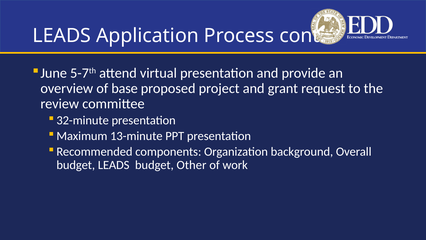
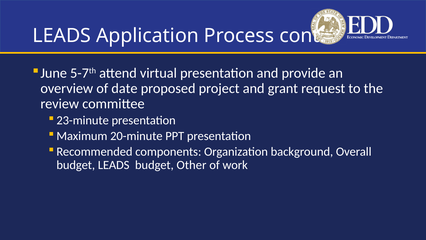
base: base -> date (124, 88)
32-minute: 32-minute -> 23-minute (83, 120)
13-minute: 13-minute -> 20-minute (136, 136)
